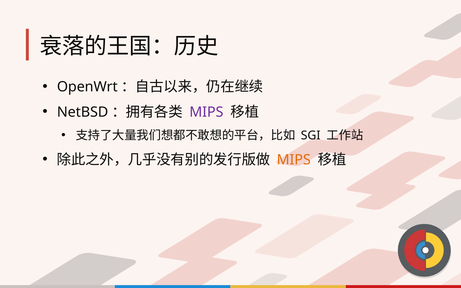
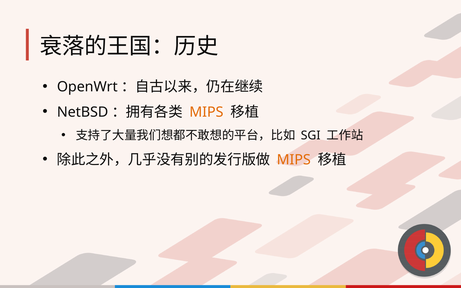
MIPS colour: purple -> orange (206, 112)
